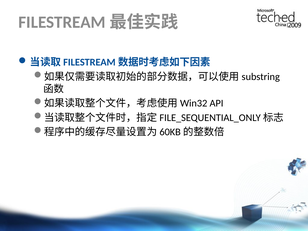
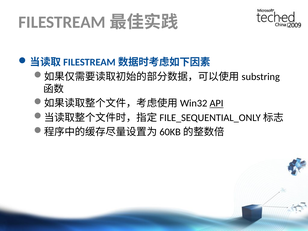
API underline: none -> present (216, 103)
